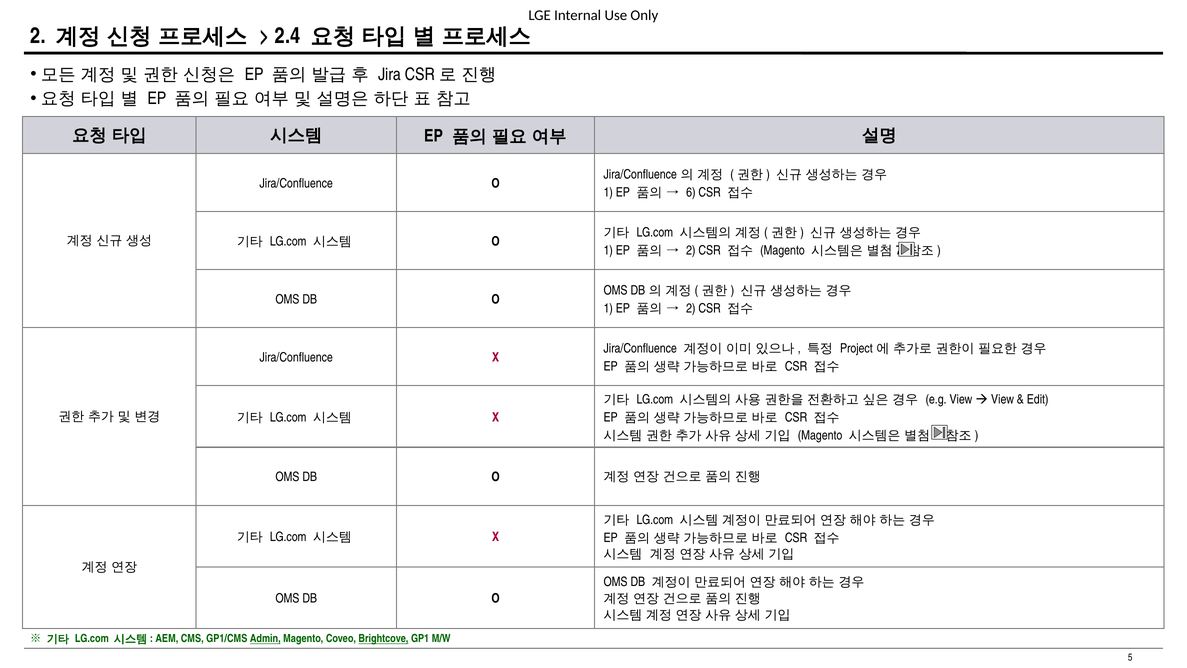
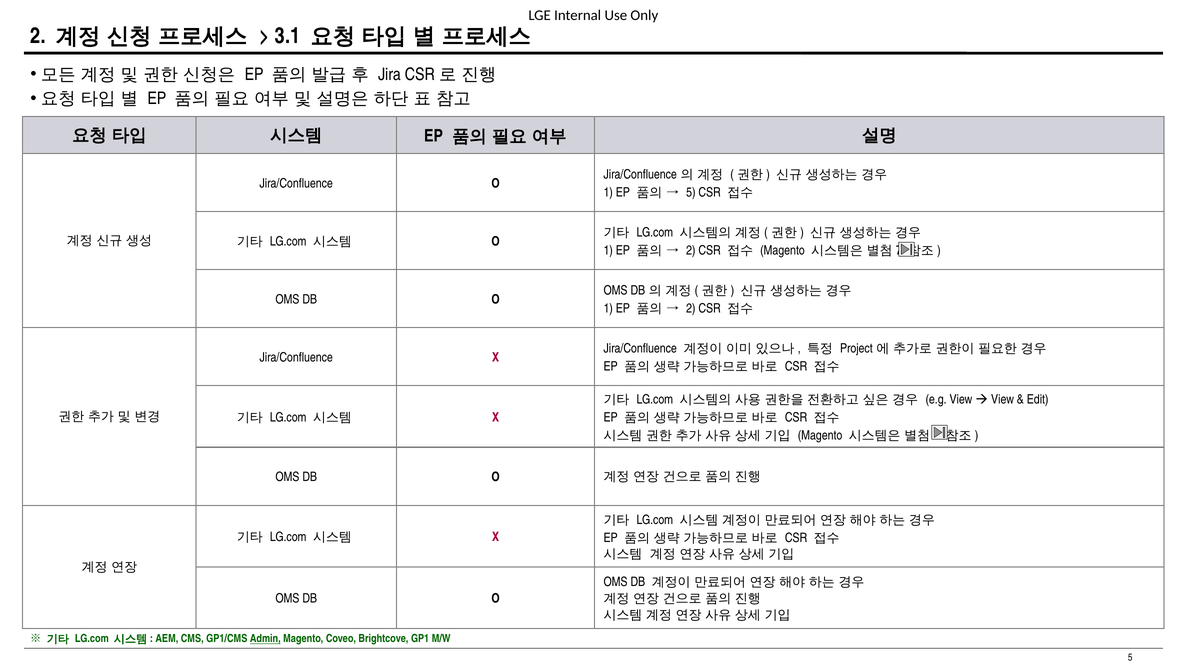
2.4: 2.4 -> 3.1 (288, 36)
6: 6 -> 5 (691, 192)
Brightcove underline: present -> none (383, 638)
